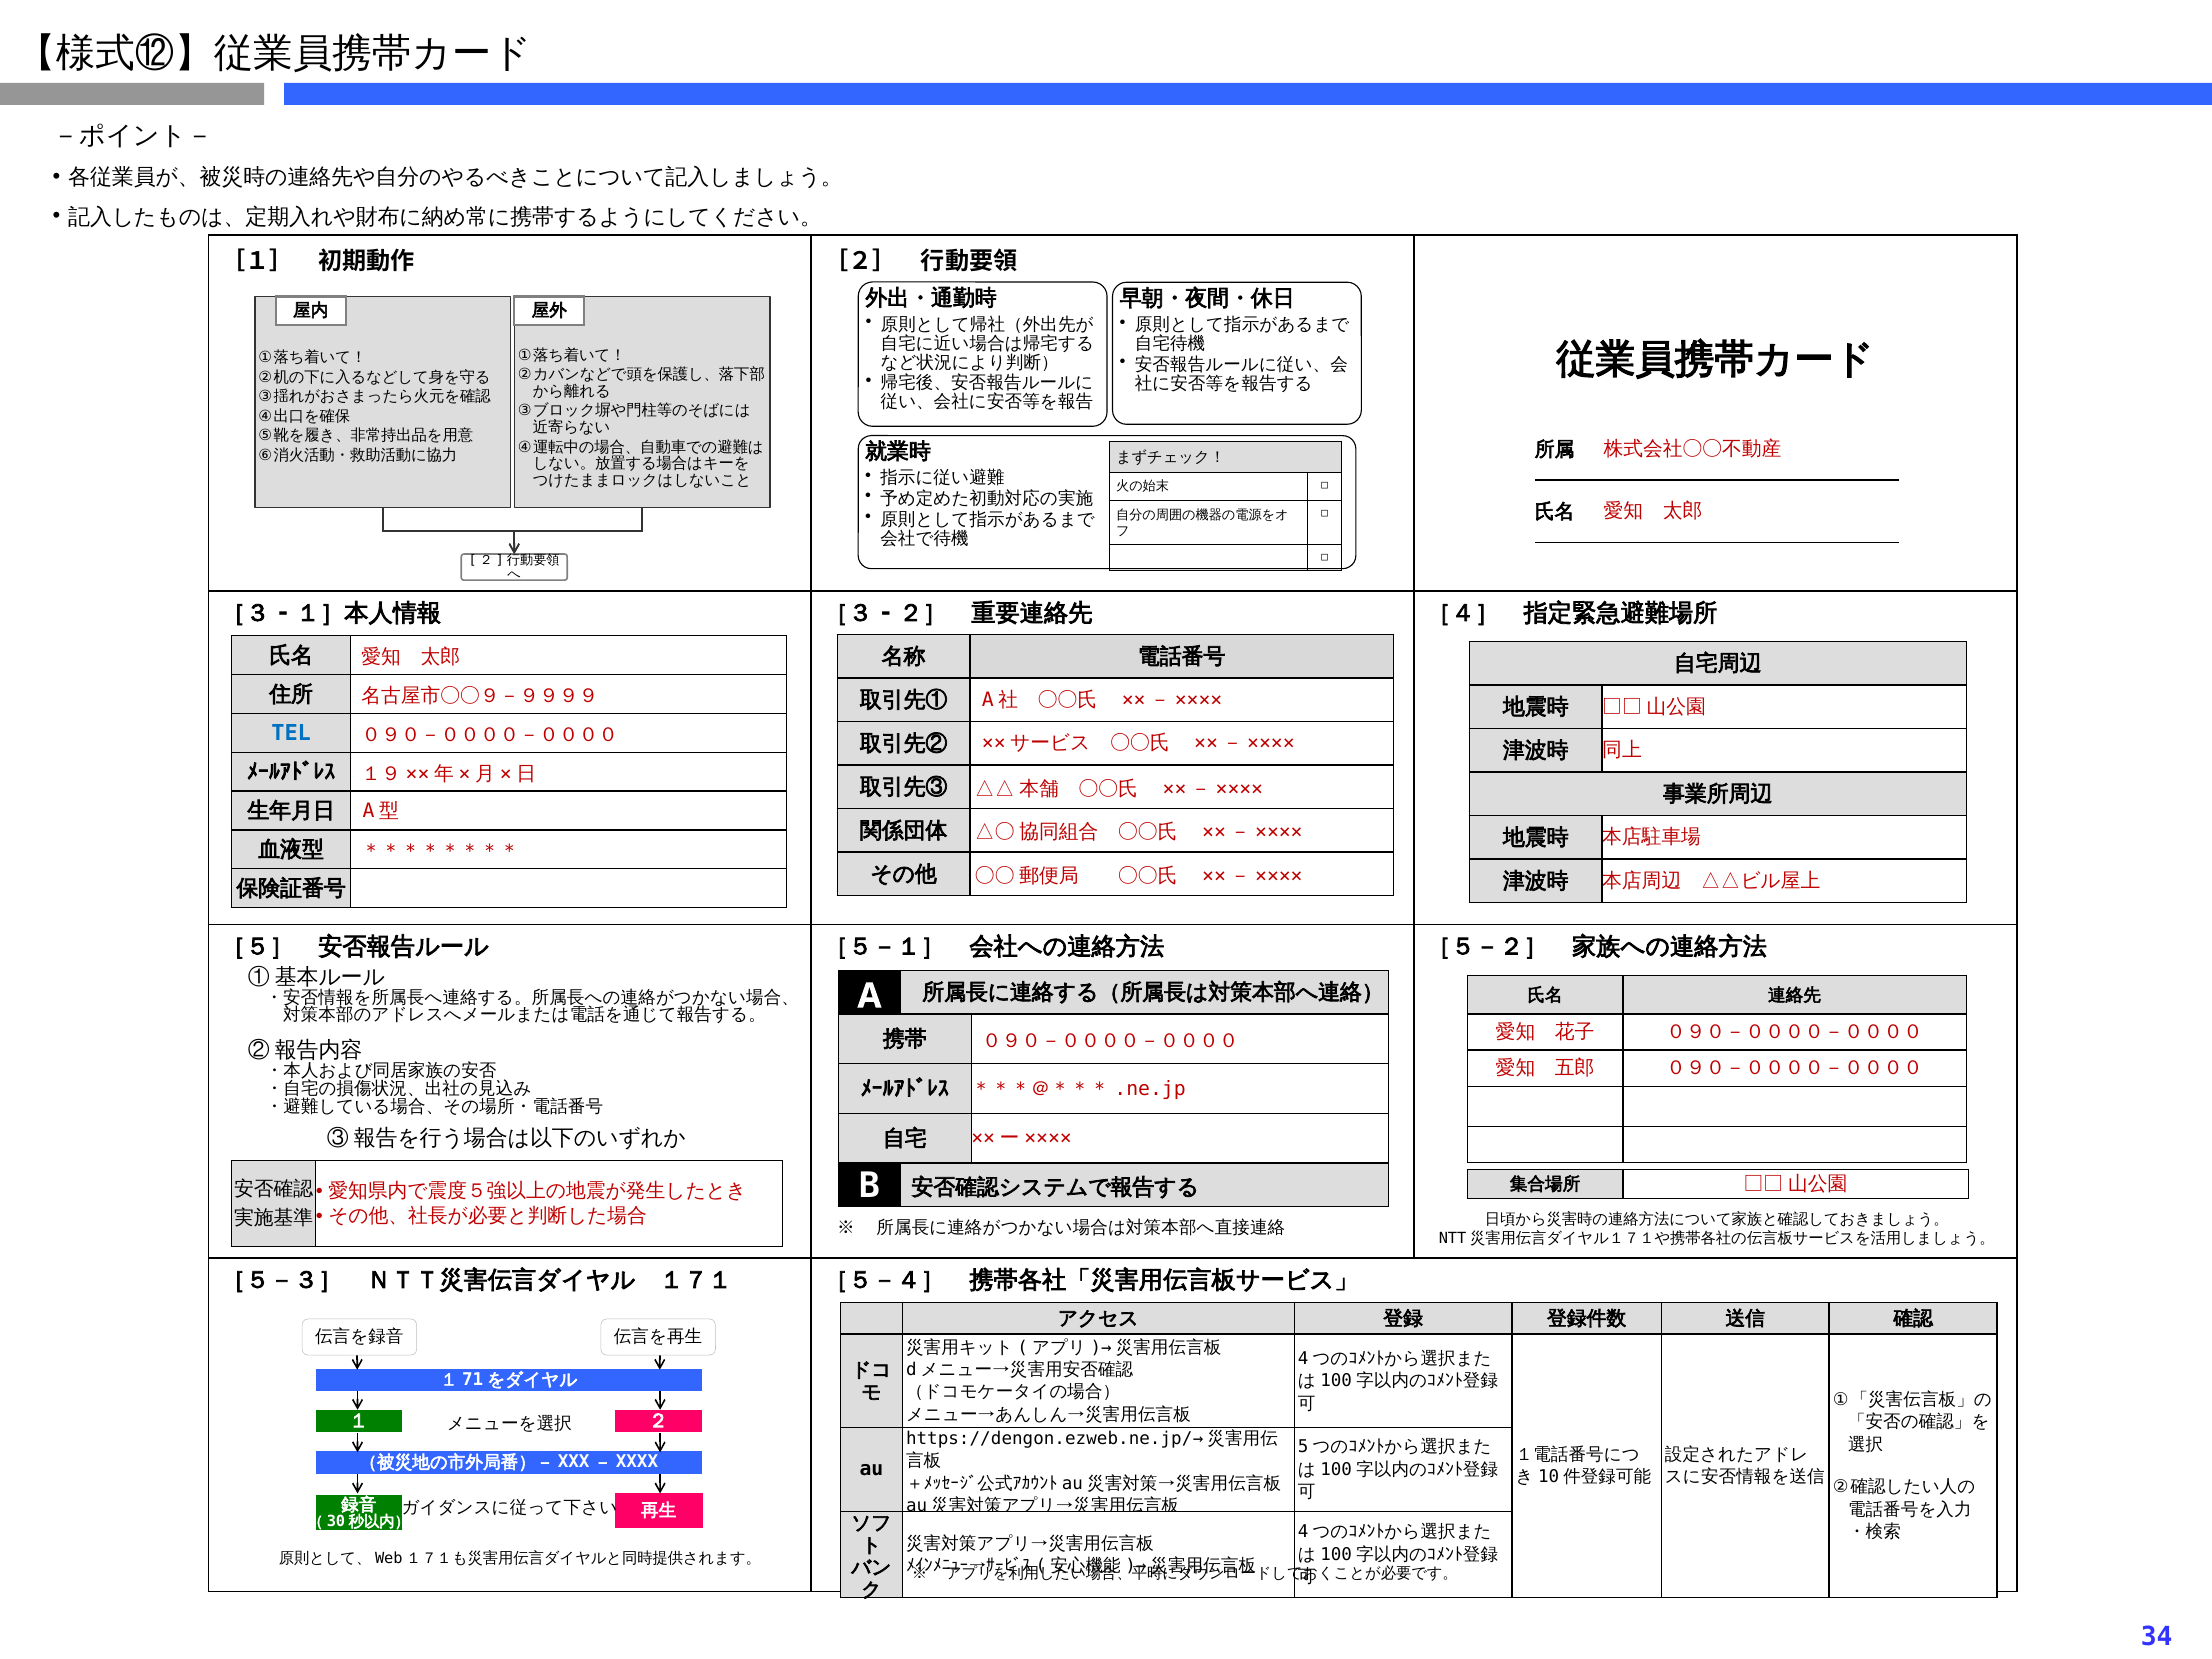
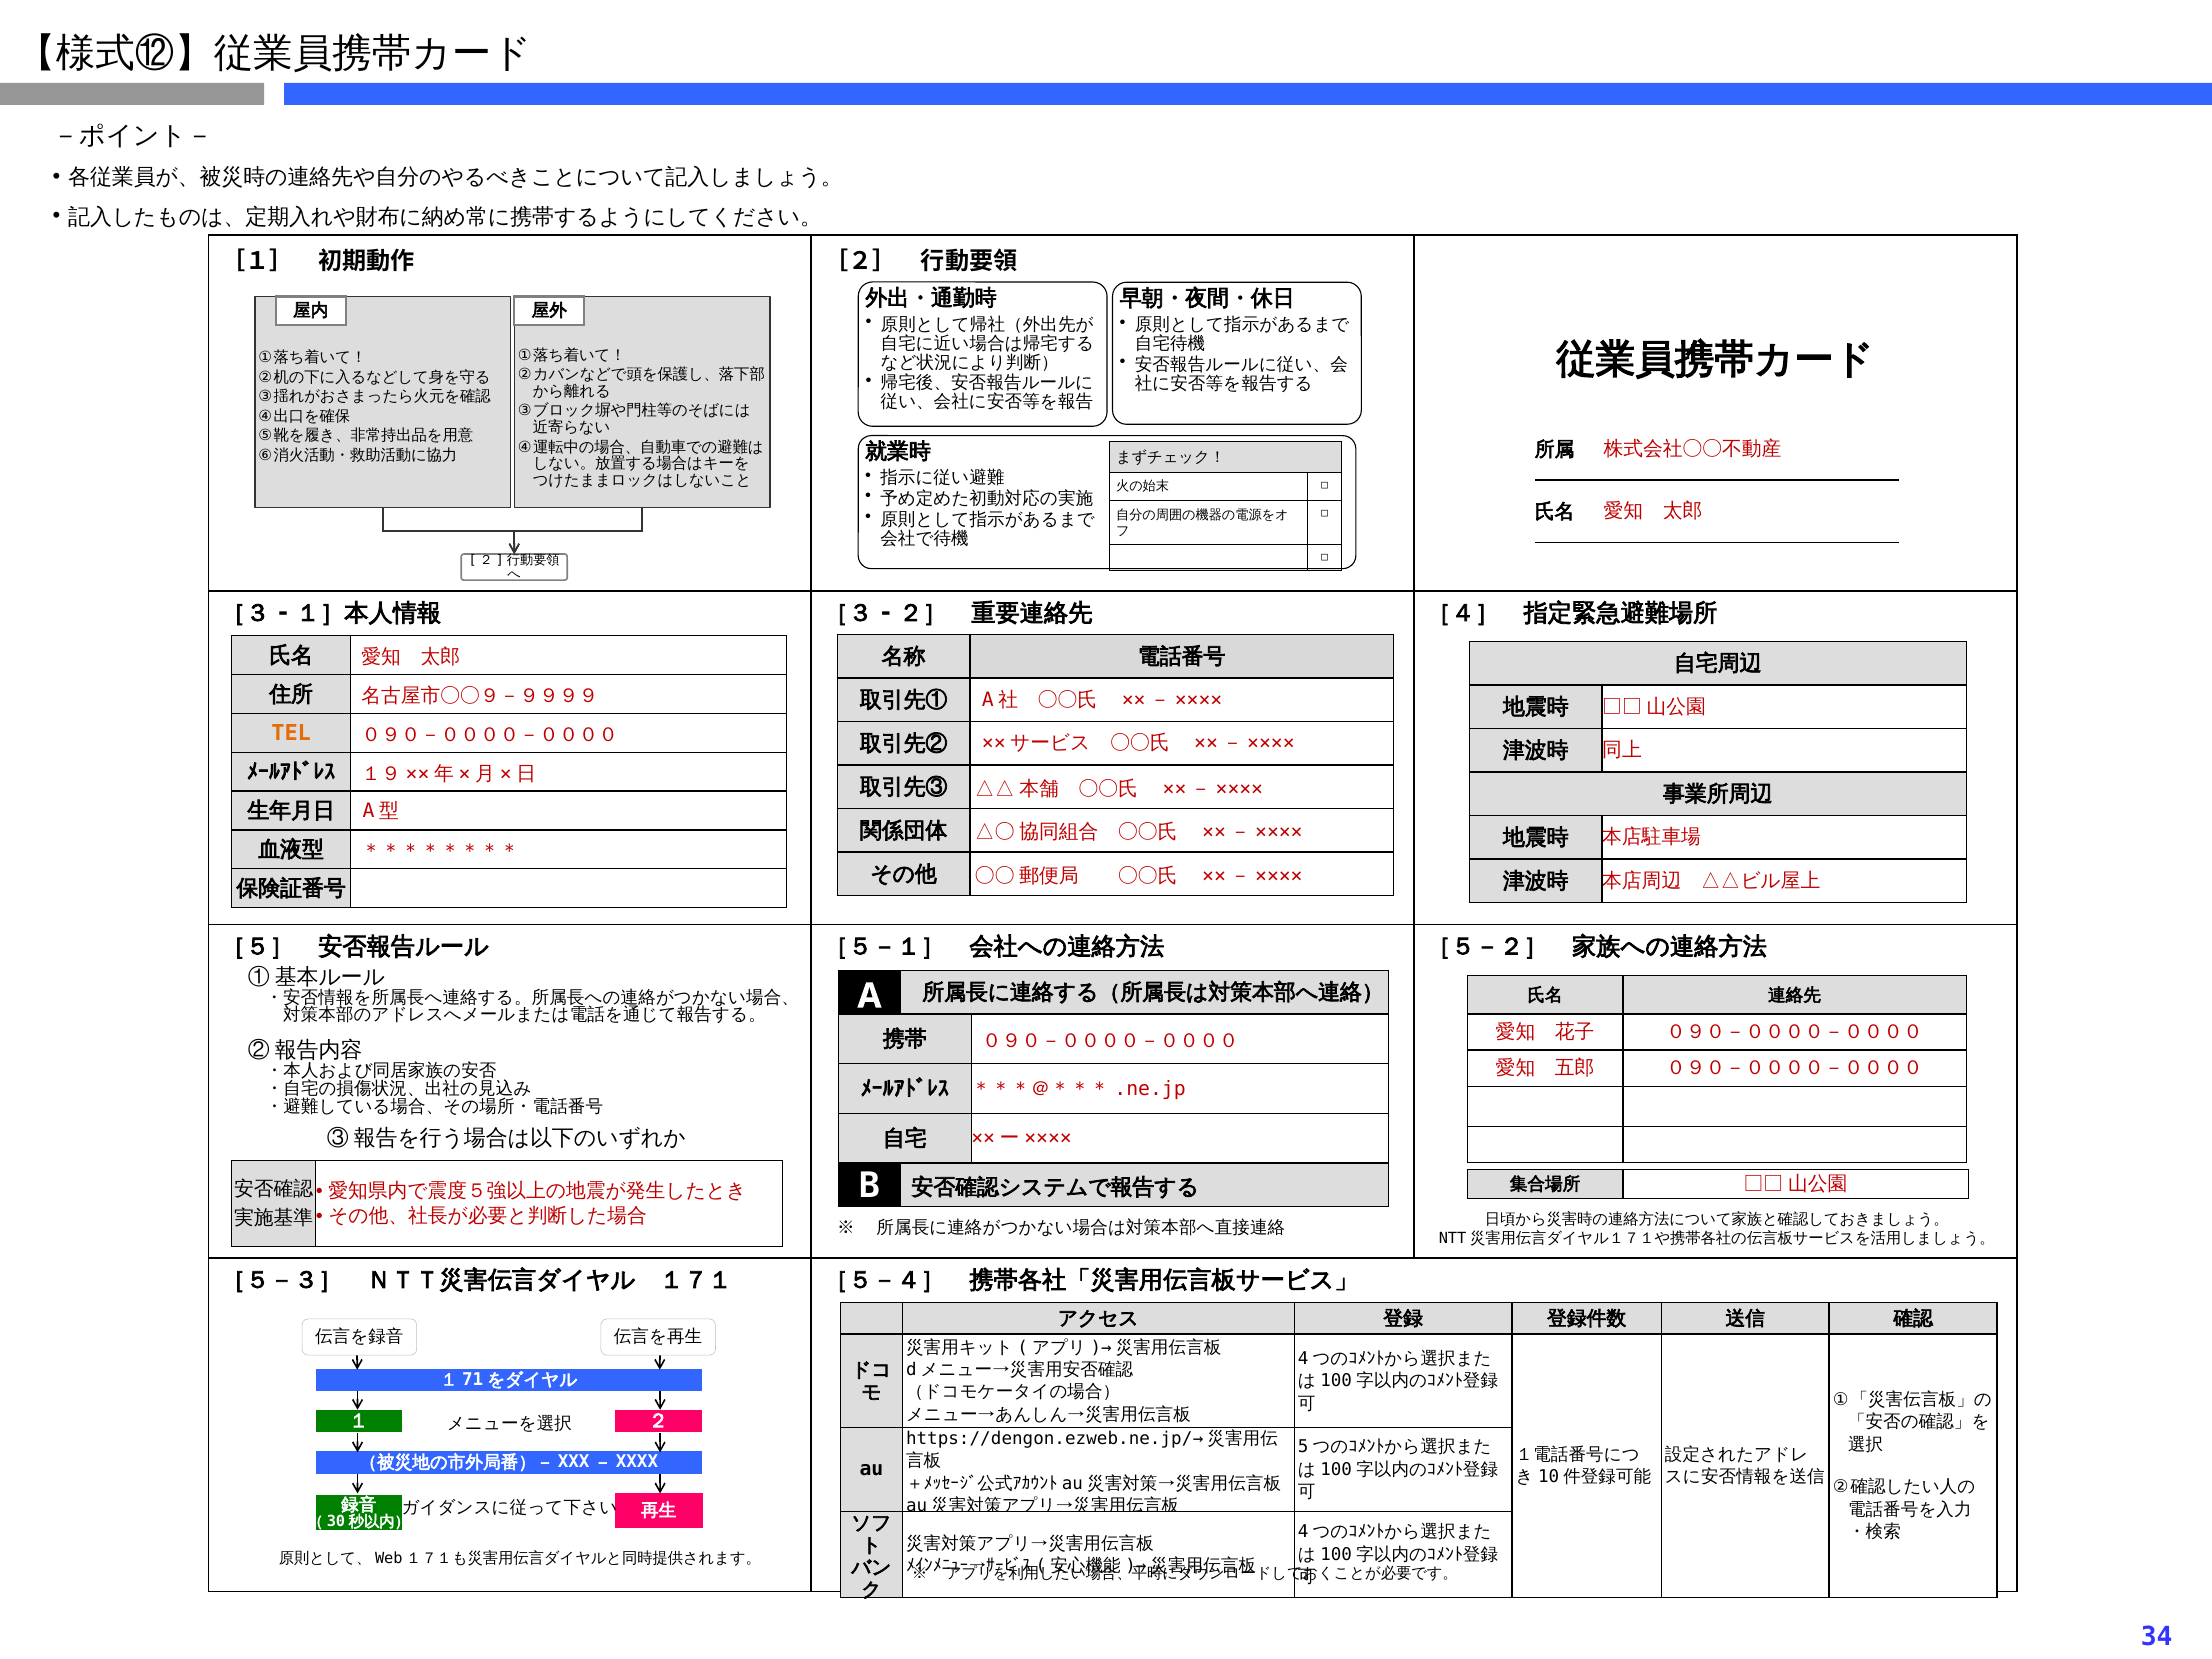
TEL colour: blue -> orange (291, 733)
